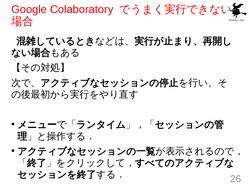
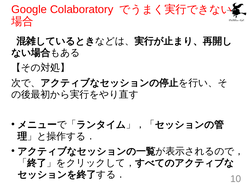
26: 26 -> 10 (236, 179)
